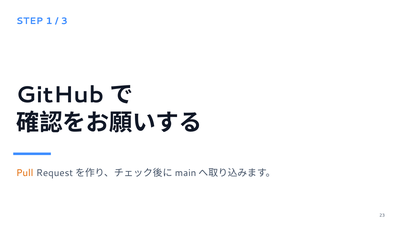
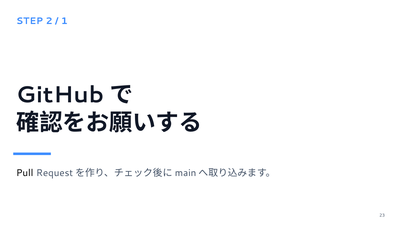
1: 1 -> 2 (49, 21)
3: 3 -> 1 (64, 21)
Pull colour: orange -> black (25, 173)
